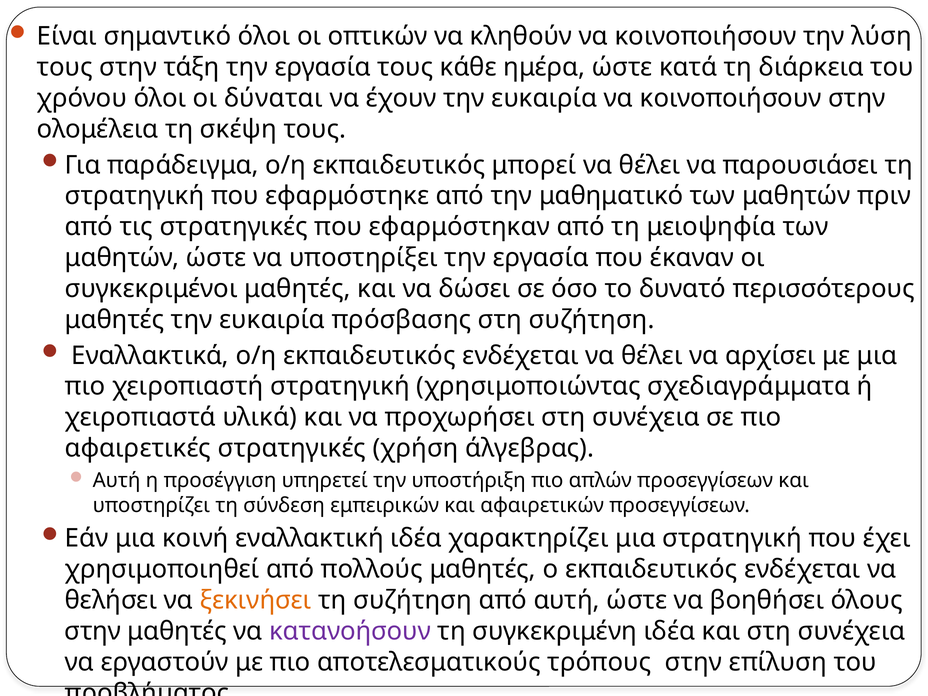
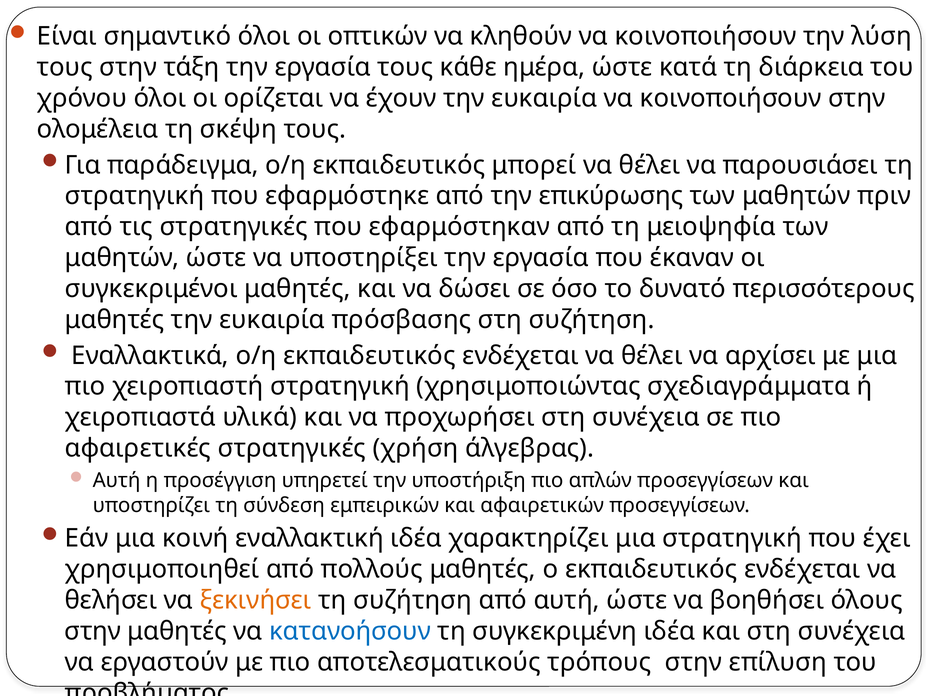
δύναται: δύναται -> ορίζεται (274, 98)
μαθηματικό: μαθηματικό -> επικύρωσης (611, 196)
κατανοήσουν colour: purple -> blue (350, 631)
